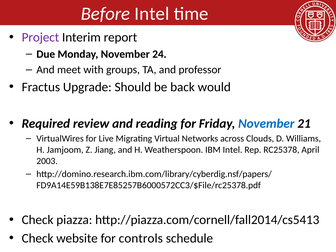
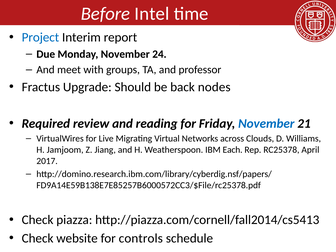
Project colour: purple -> blue (40, 37)
would: would -> nodes (214, 87)
IBM Intel: Intel -> Each (233, 150)
2003: 2003 -> 2017 (47, 161)
